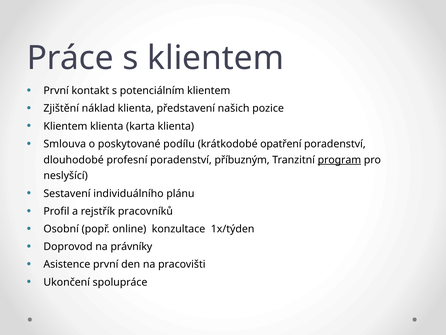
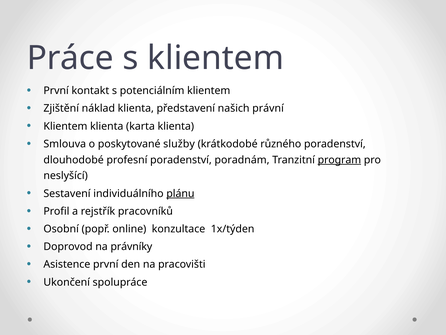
pozice: pozice -> právní (268, 108)
podílu: podílu -> služby (179, 144)
opatření: opatření -> různého (281, 144)
příbuzným: příbuzným -> poradnám (242, 160)
plánu underline: none -> present (180, 193)
